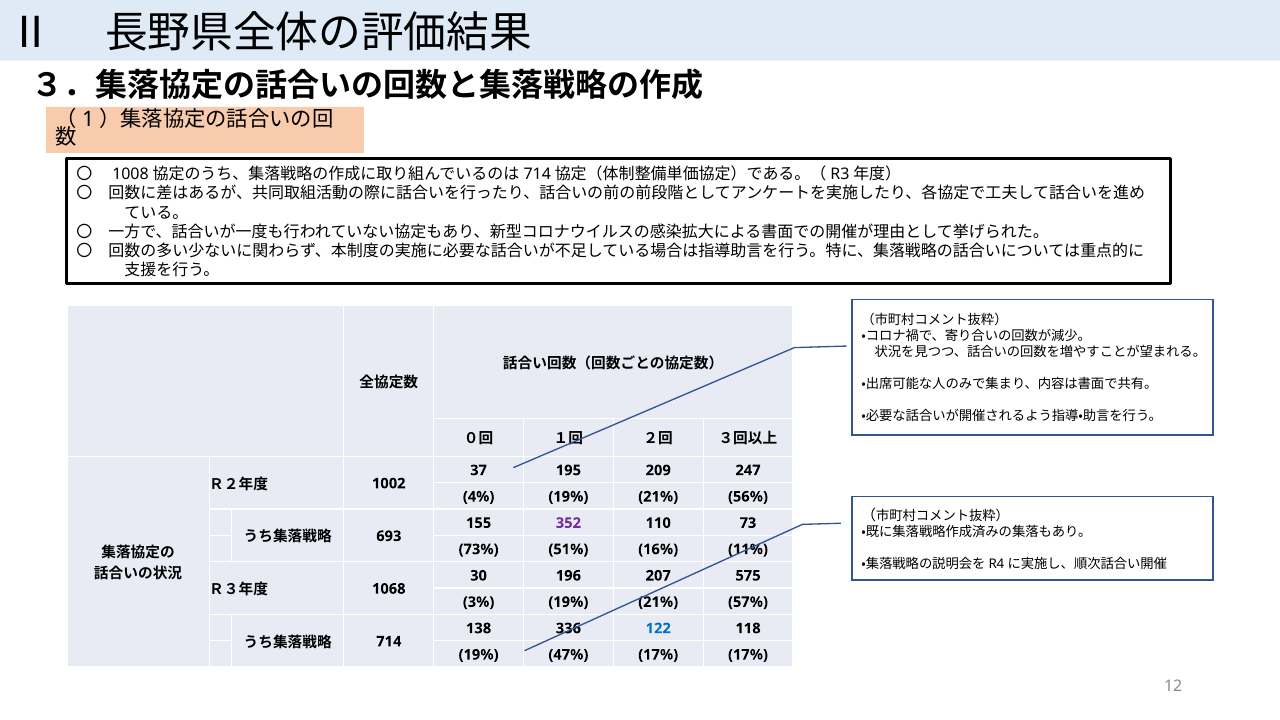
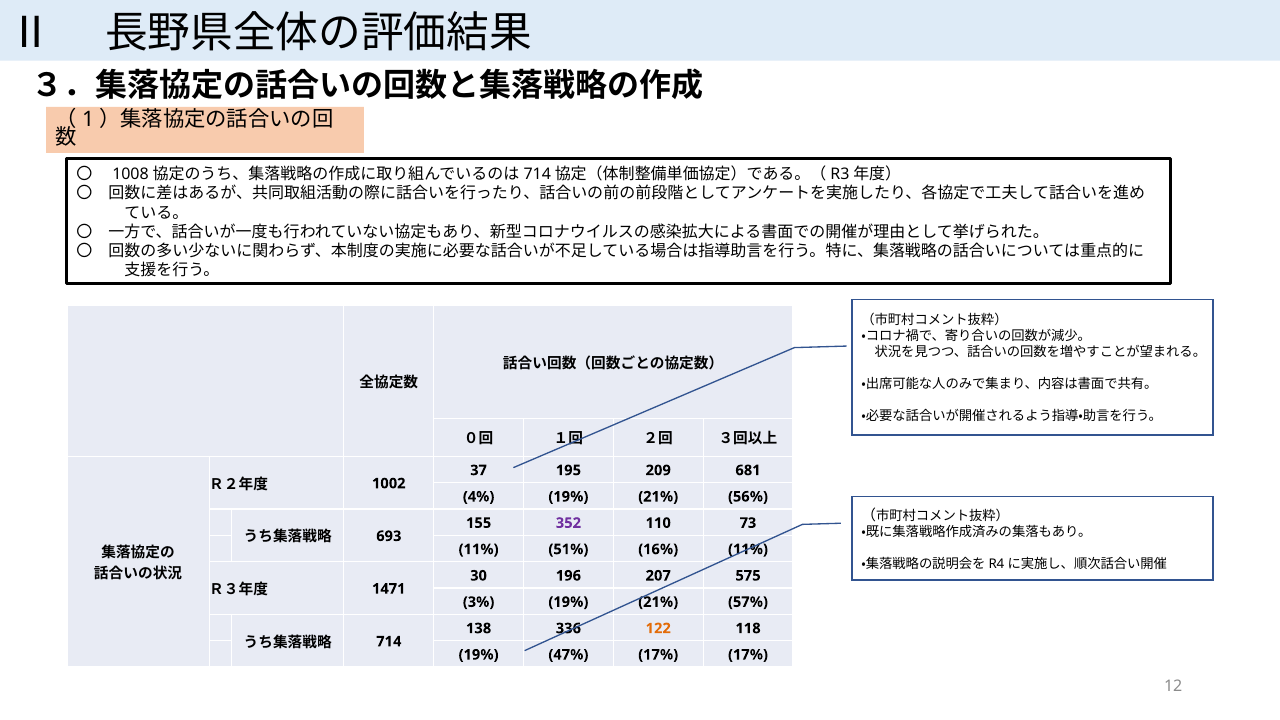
247: 247 -> 681 (748, 470)
73%: 73% -> 11% (479, 549)
1068: 1068 -> 1471 (389, 589)
122 colour: blue -> orange (658, 628)
